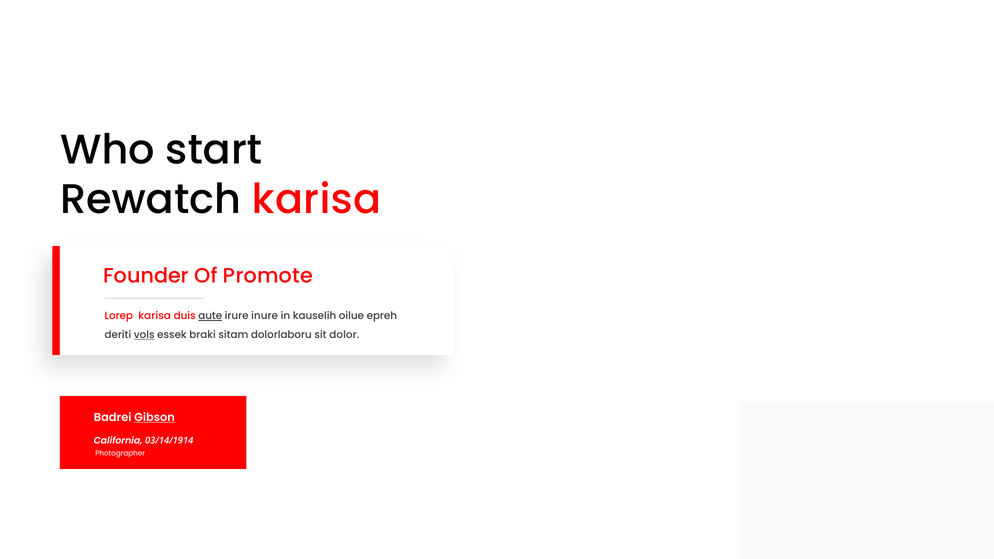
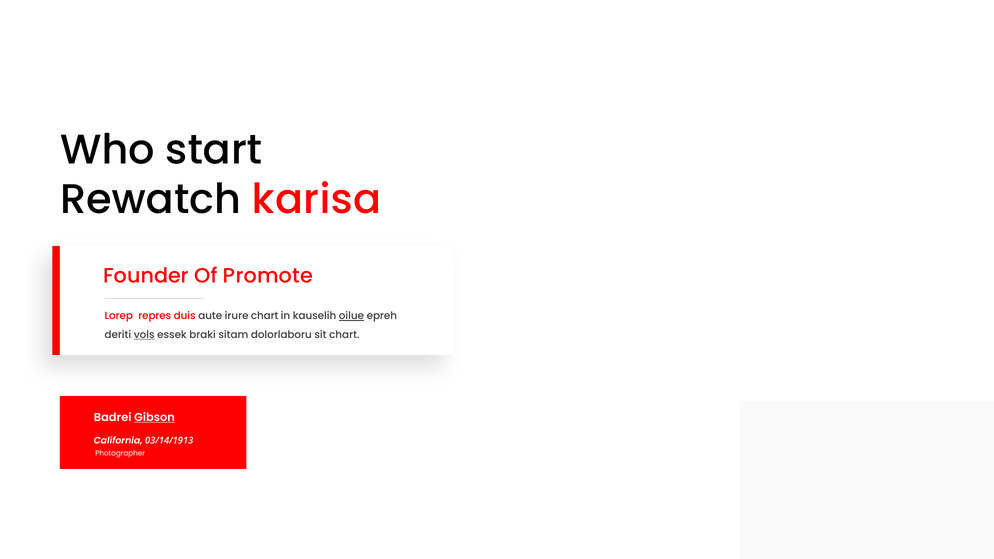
Lorep karisa: karisa -> repres (155, 316)
aute underline: present -> none (210, 316)
irure inure: inure -> chart (265, 316)
oilue underline: none -> present (351, 316)
sit dolor: dolor -> chart (344, 335)
03/14/1914: 03/14/1914 -> 03/14/1913 (169, 441)
